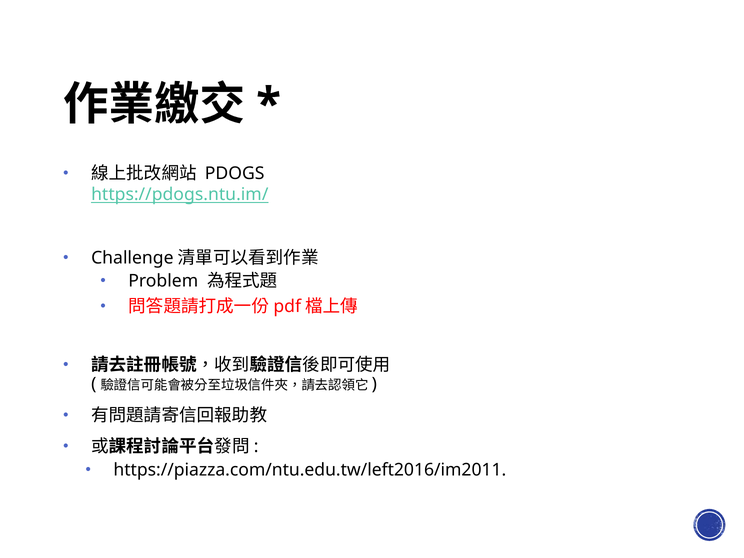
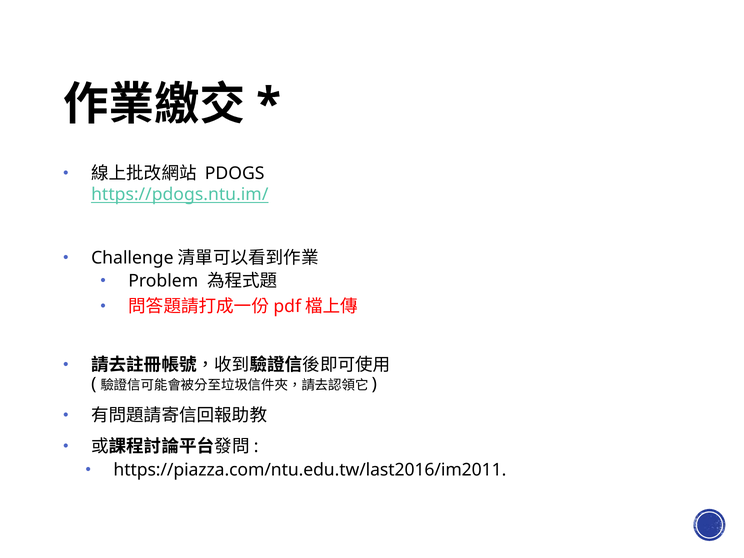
https://piazza.com/ntu.edu.tw/left2016/im2011: https://piazza.com/ntu.edu.tw/left2016/im2011 -> https://piazza.com/ntu.edu.tw/last2016/im2011 (310, 470)
